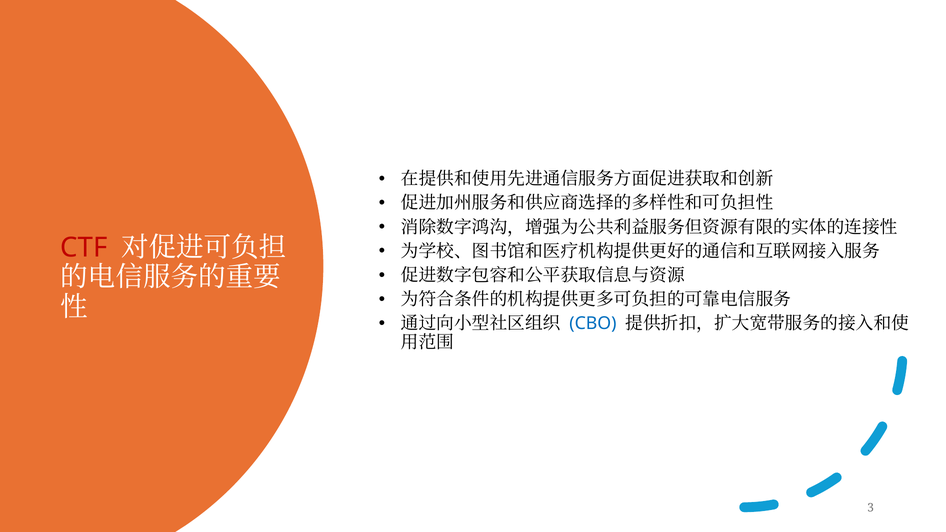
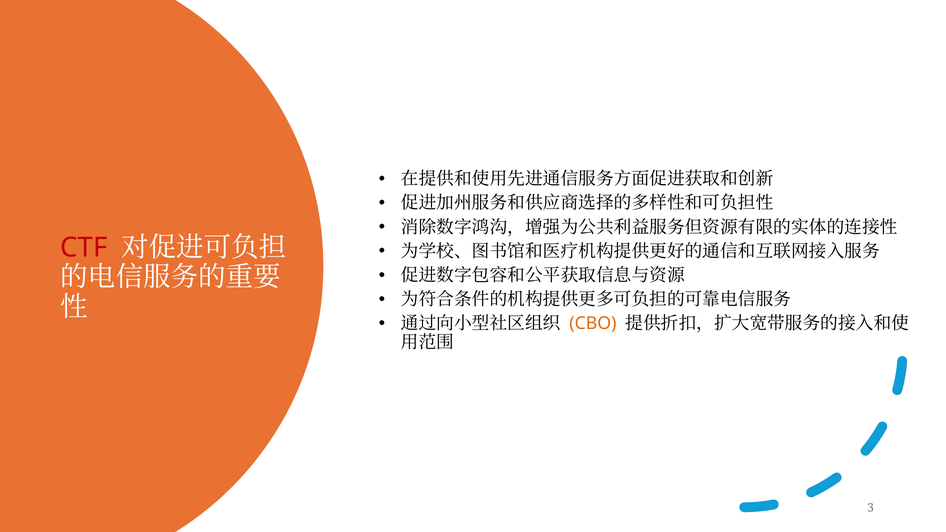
CBO colour: blue -> orange (593, 324)
